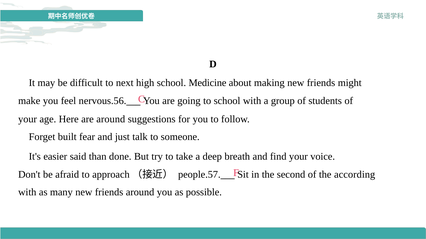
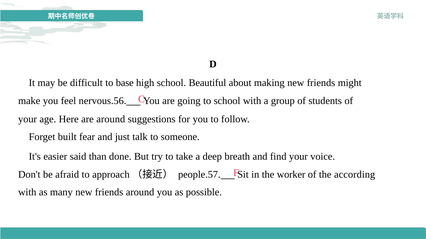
next: next -> base (125, 83)
Medicine: Medicine -> Beautiful (207, 83)
second: second -> worker (291, 175)
